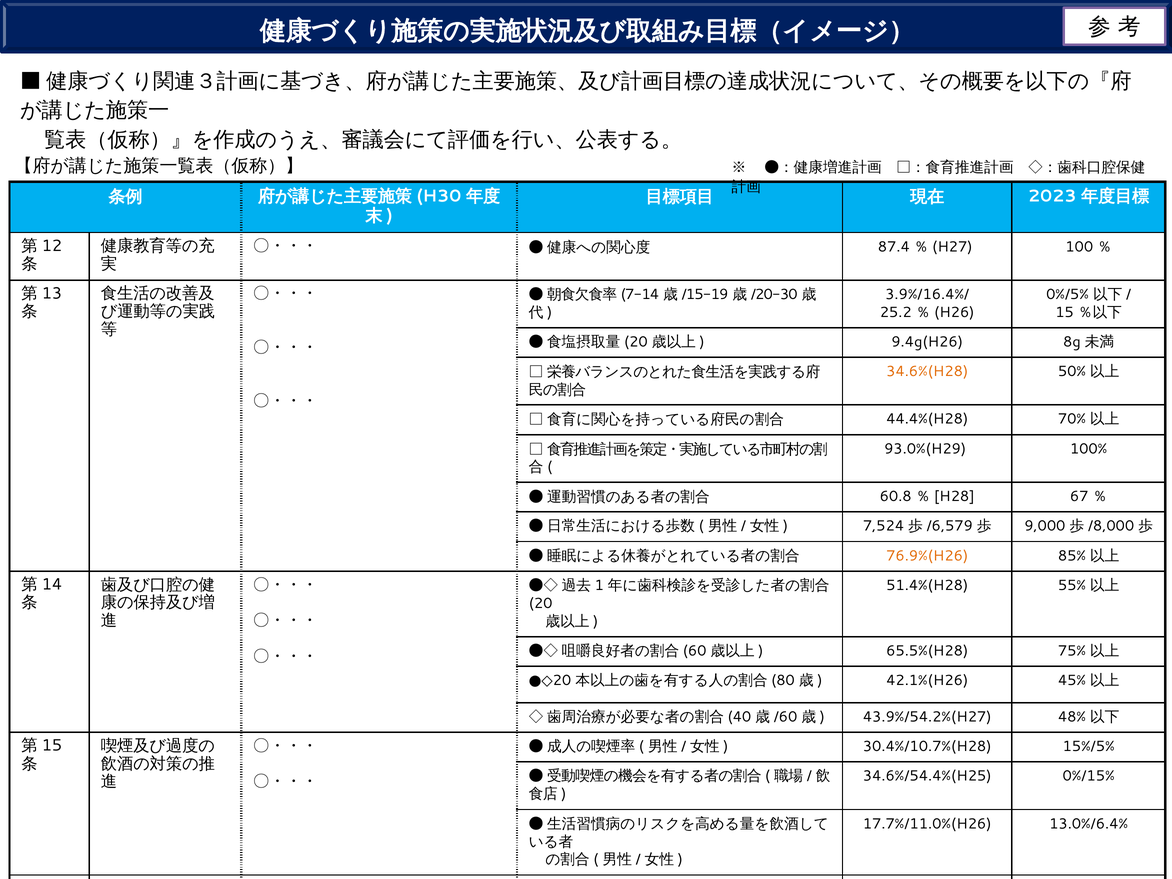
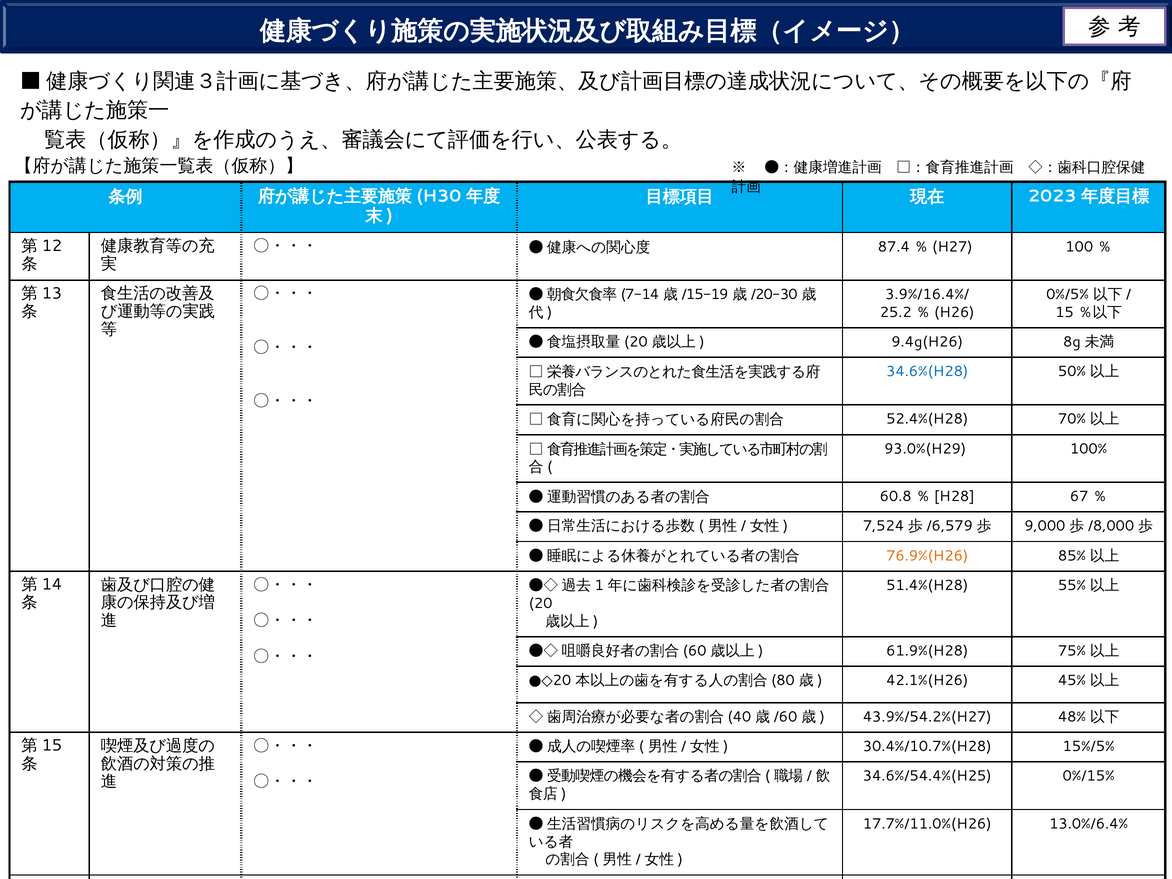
34.6%(H28 colour: orange -> blue (927, 372)
44.4%(H28: 44.4%(H28 -> 52.4%(H28 (927, 419)
65.5%(H28: 65.5%(H28 -> 61.9%(H28 (927, 651)
